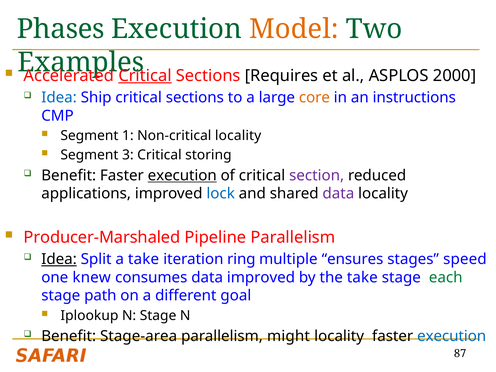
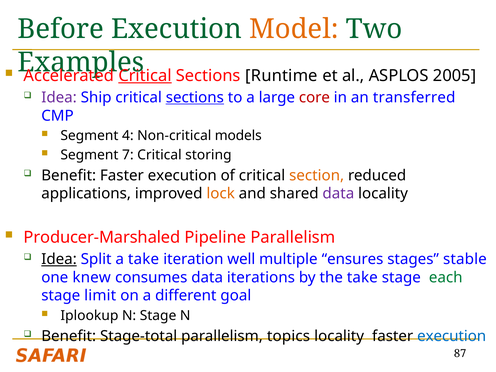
Phases: Phases -> Before (61, 29)
Requires: Requires -> Runtime (281, 76)
2000: 2000 -> 2005 (455, 76)
Idea colour: blue -> purple (59, 97)
sections underline: none -> present (195, 97)
core colour: orange -> red (314, 97)
instructions: instructions -> transferred (414, 97)
1: 1 -> 4 (128, 136)
Non-critical locality: locality -> models (238, 136)
3: 3 -> 7 (128, 155)
execution underline: present -> none (182, 175)
section colour: purple -> orange (317, 175)
lock colour: blue -> orange (221, 194)
ring: ring -> well (241, 259)
speed: speed -> stable (465, 259)
data improved: improved -> iterations (261, 277)
path: path -> limit (100, 296)
Stage-area: Stage-area -> Stage-total (139, 336)
might: might -> topics (288, 336)
